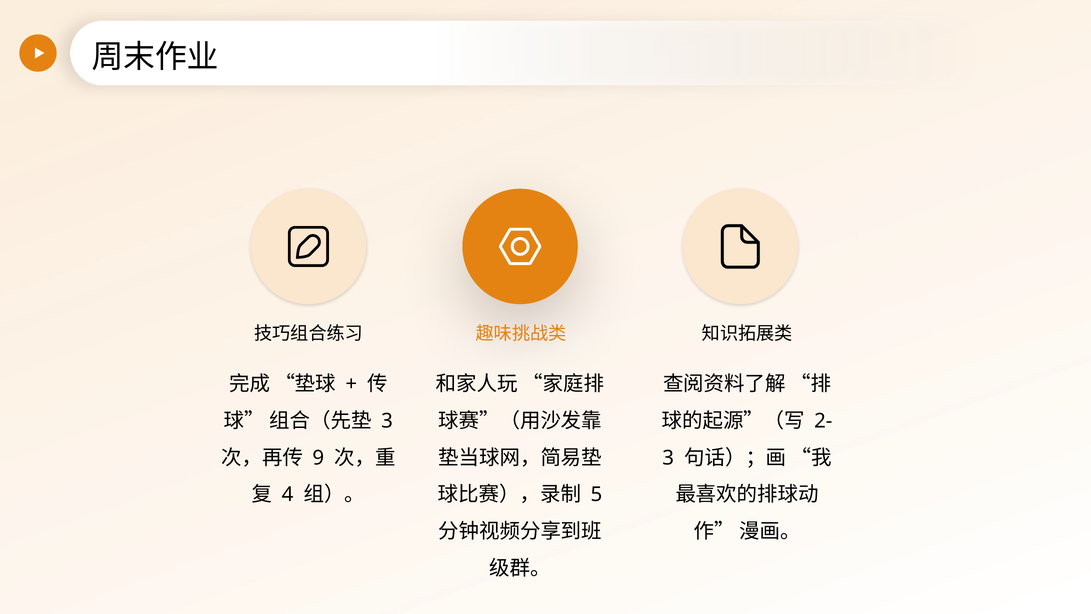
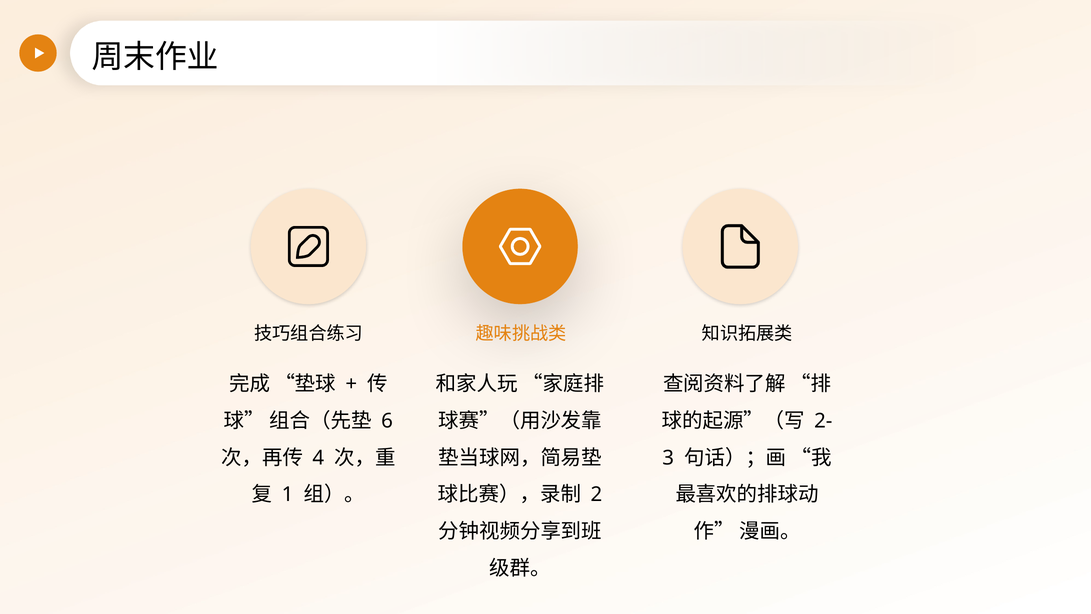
3: 3 -> 6 (387, 421)
9: 9 -> 4 (318, 458)
4: 4 -> 1 (288, 494)
5: 5 -> 2 (596, 494)
